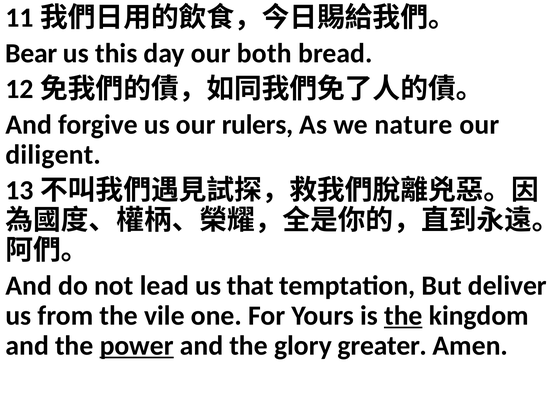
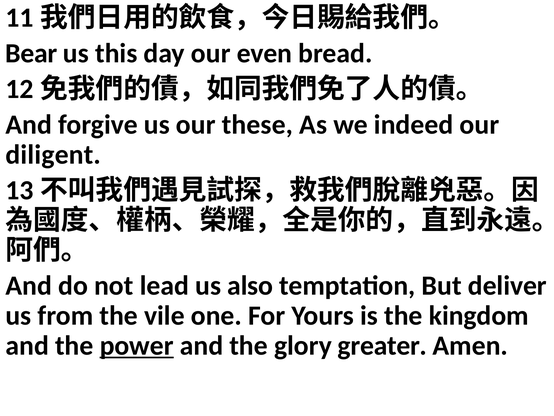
both: both -> even (264, 53)
rulers: rulers -> these (257, 125)
nature: nature -> indeed (414, 125)
that: that -> also (250, 285)
the underline: present -> none (403, 315)
